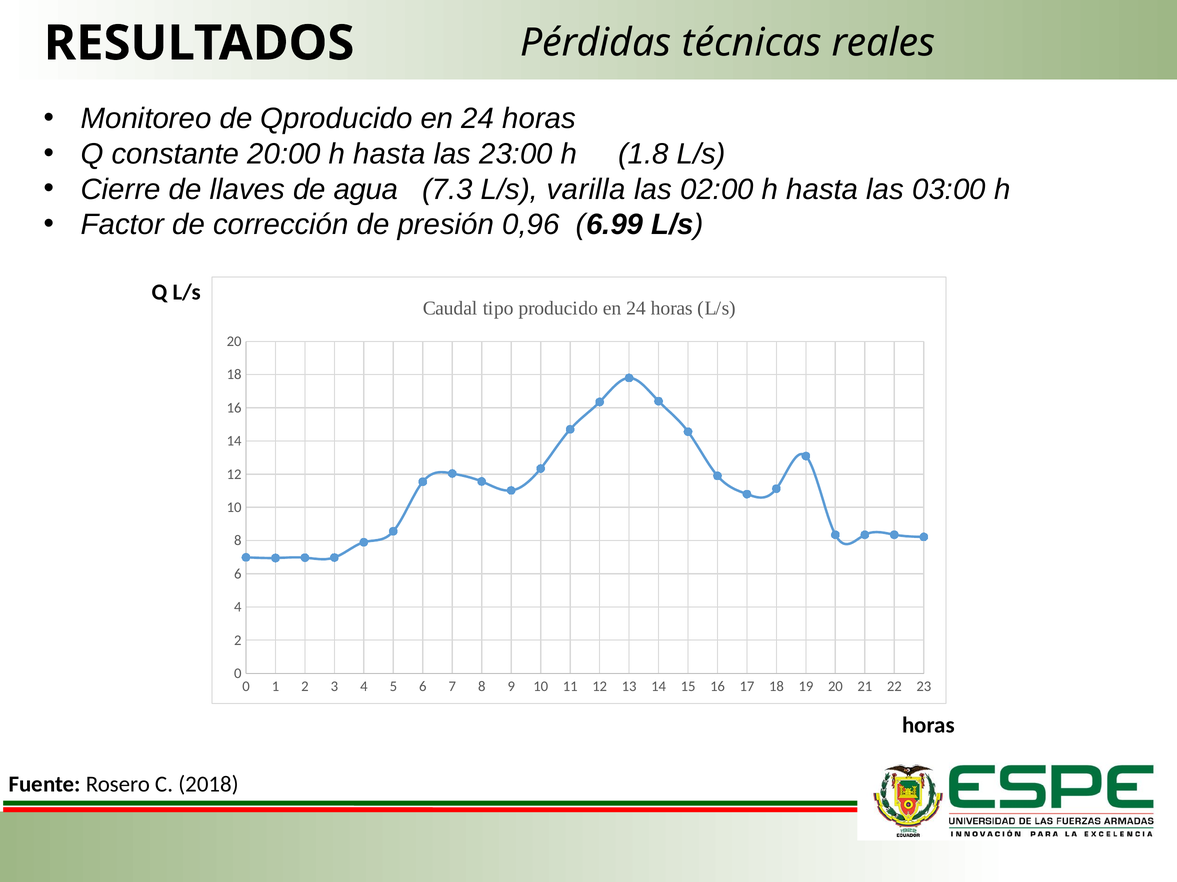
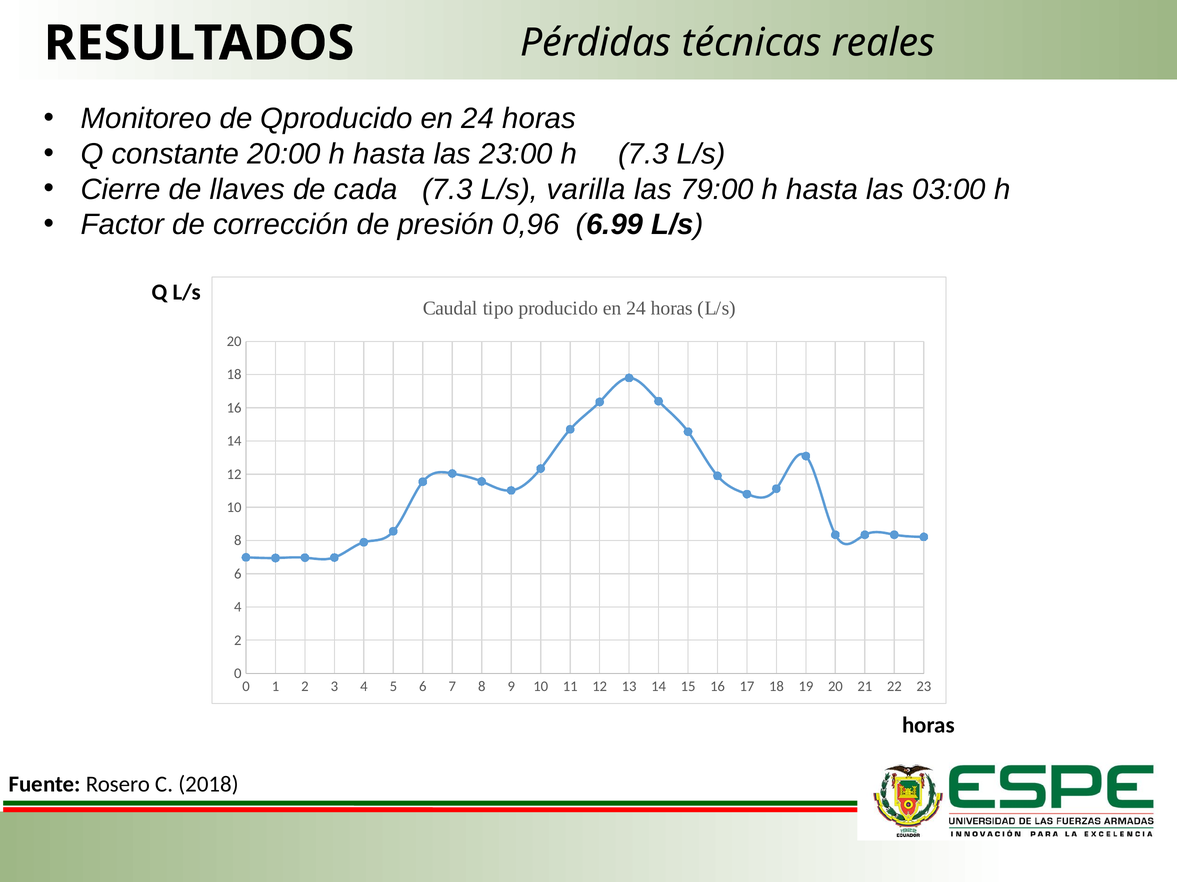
h 1.8: 1.8 -> 7.3 (643, 154)
agua: agua -> cada (366, 189)
02:00: 02:00 -> 79:00 (717, 189)
